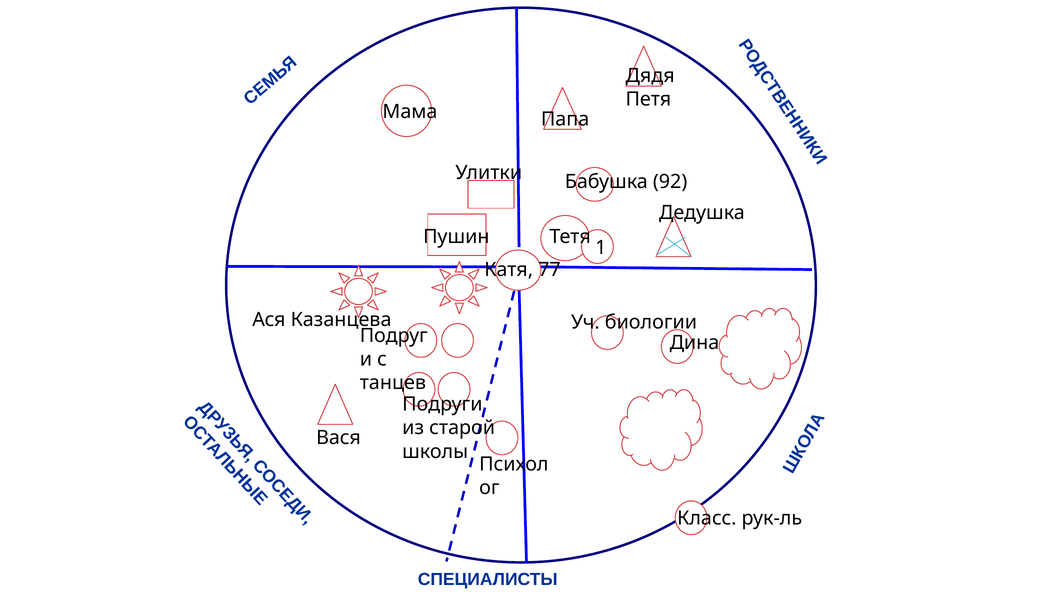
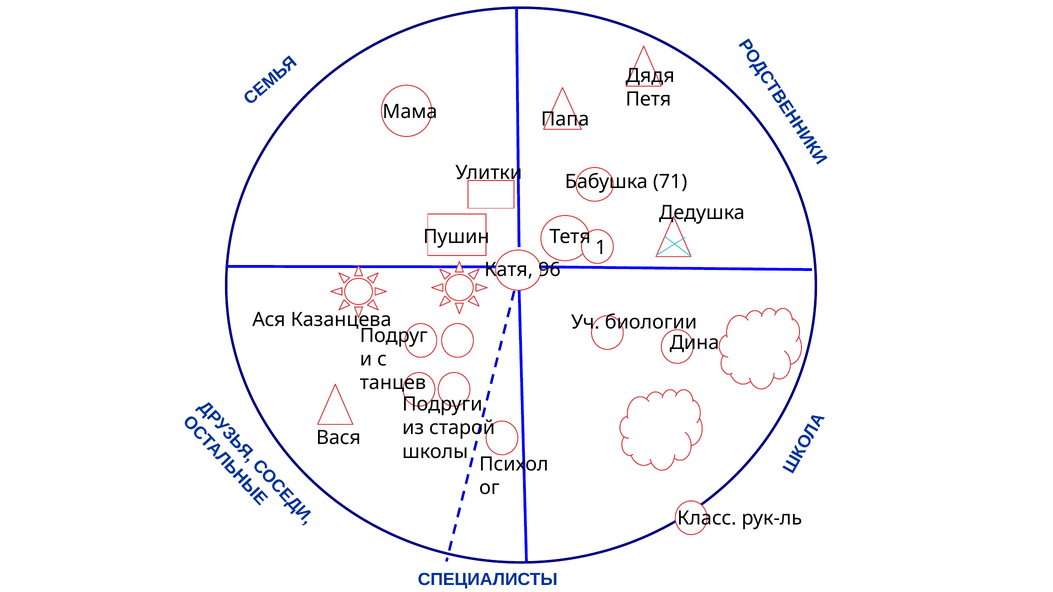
92: 92 -> 71 (670, 182)
77: 77 -> 96 (549, 270)
